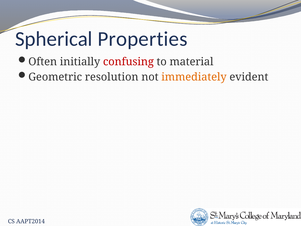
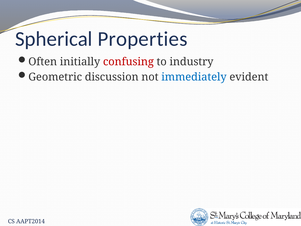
material: material -> industry (191, 62)
resolution: resolution -> discussion (112, 77)
immediately colour: orange -> blue (194, 77)
